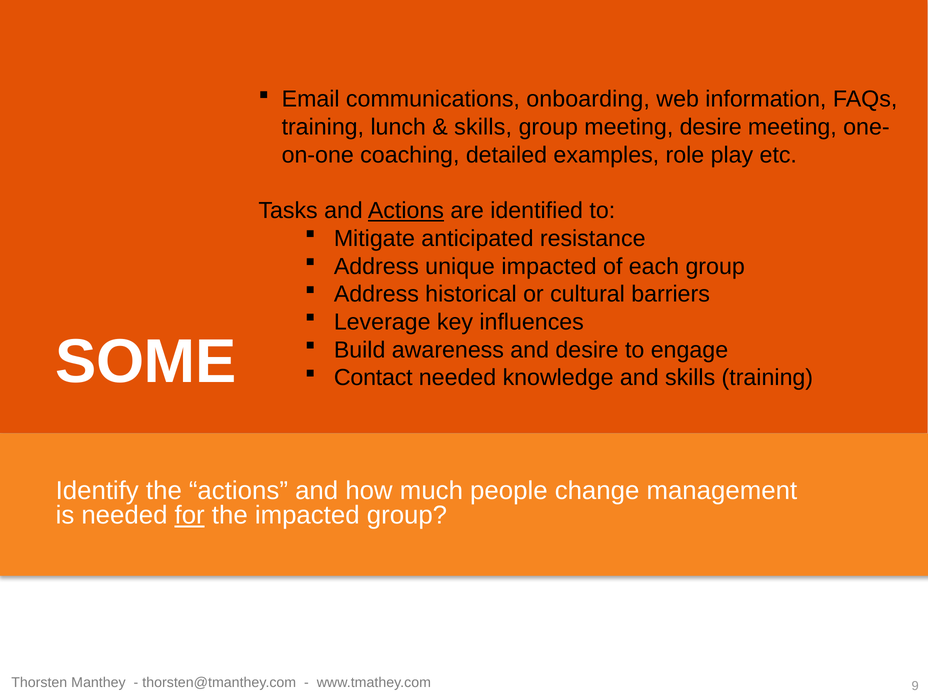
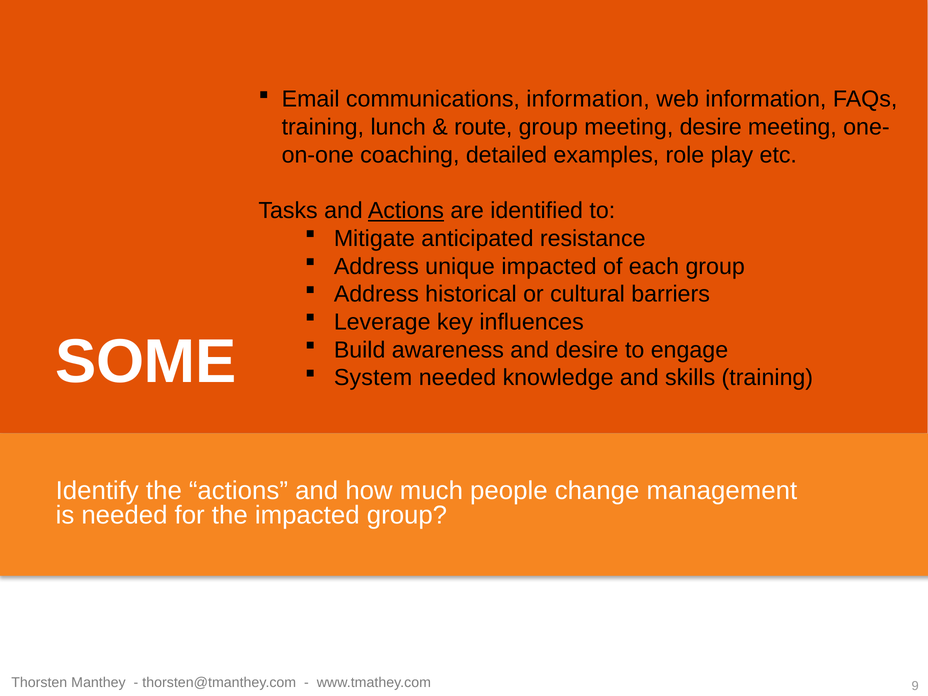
communications onboarding: onboarding -> information (588, 99)
skills: skills -> route (483, 127)
Contact: Contact -> System (373, 378)
for underline: present -> none (190, 515)
